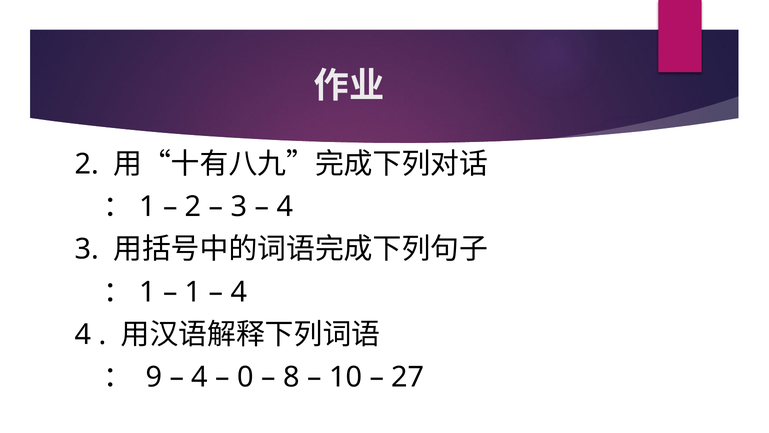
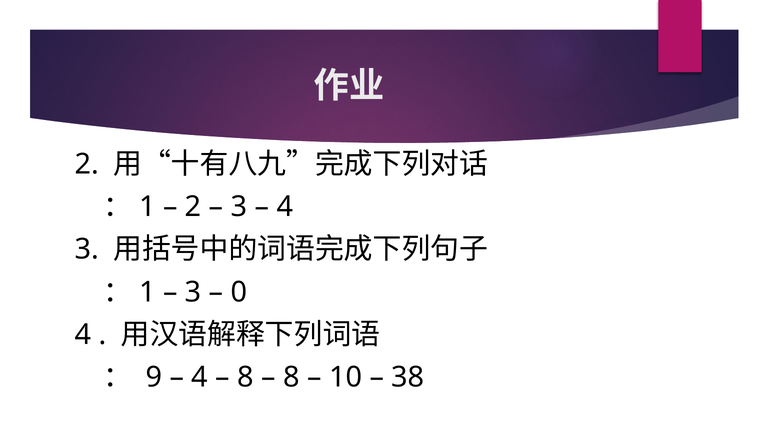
1: 1 -> 3 (193, 292)
4: 4 -> 0 (239, 292)
0: 0 -> 8 (246, 377)
27: 27 -> 38 (408, 377)
